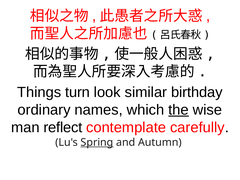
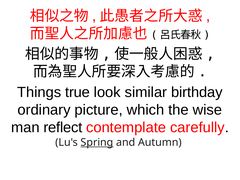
turn: turn -> true (78, 92)
names: names -> picture (99, 110)
the underline: present -> none (179, 110)
